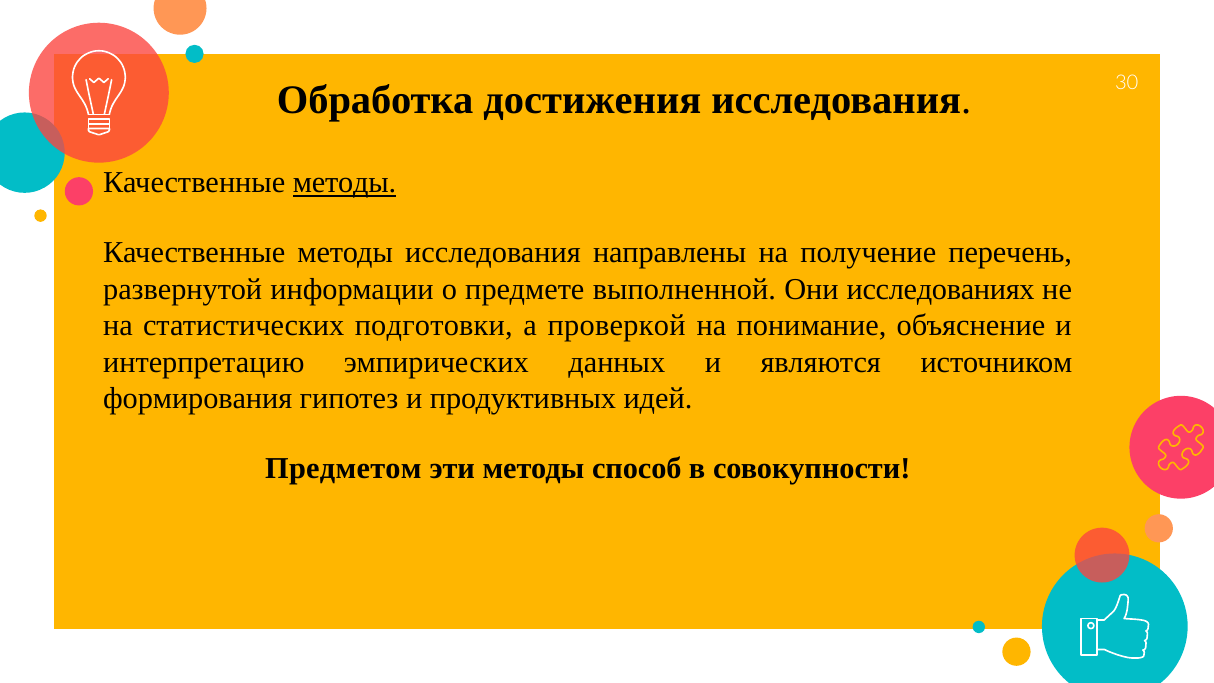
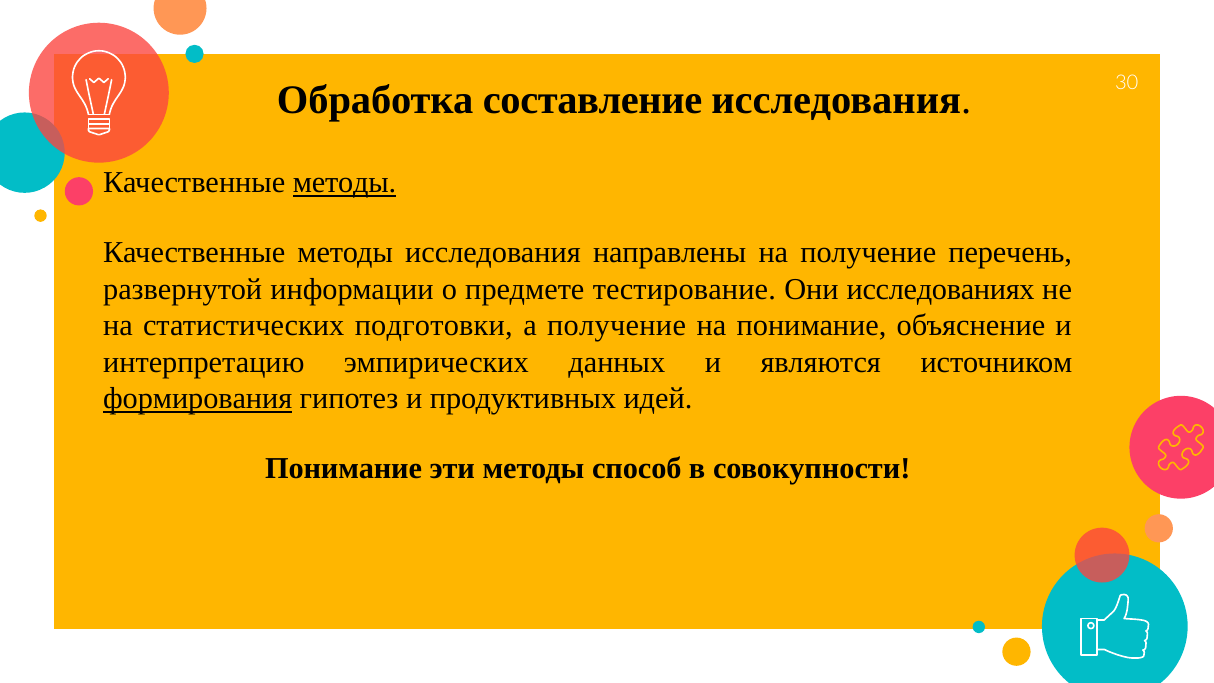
достижения: достижения -> составление (593, 100)
выполненной: выполненной -> тестирование (684, 289)
а проверкой: проверкой -> получение (617, 326)
формирования underline: none -> present (198, 399)
Предметом: Предметом -> Понимание (344, 469)
